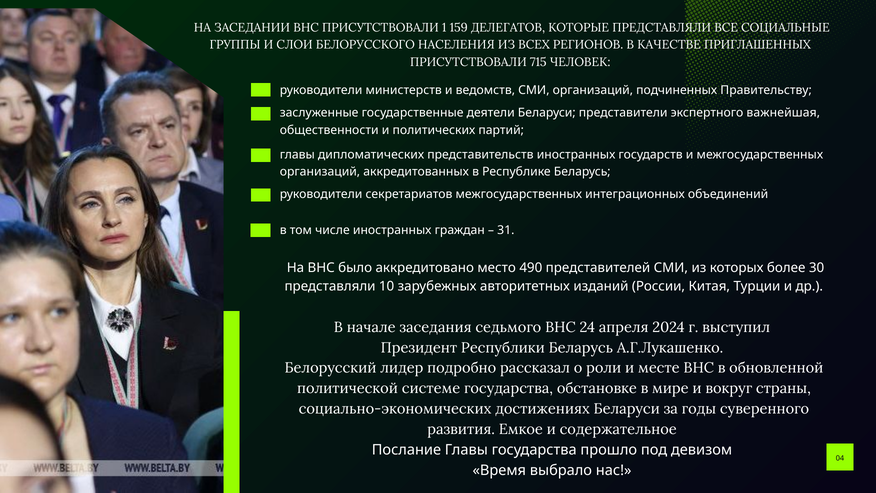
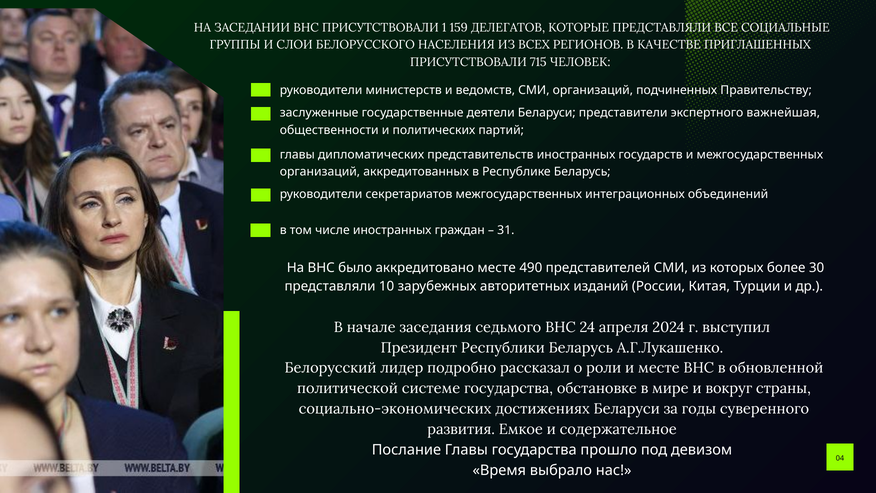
аккредитовано место: место -> месте (497, 268)
